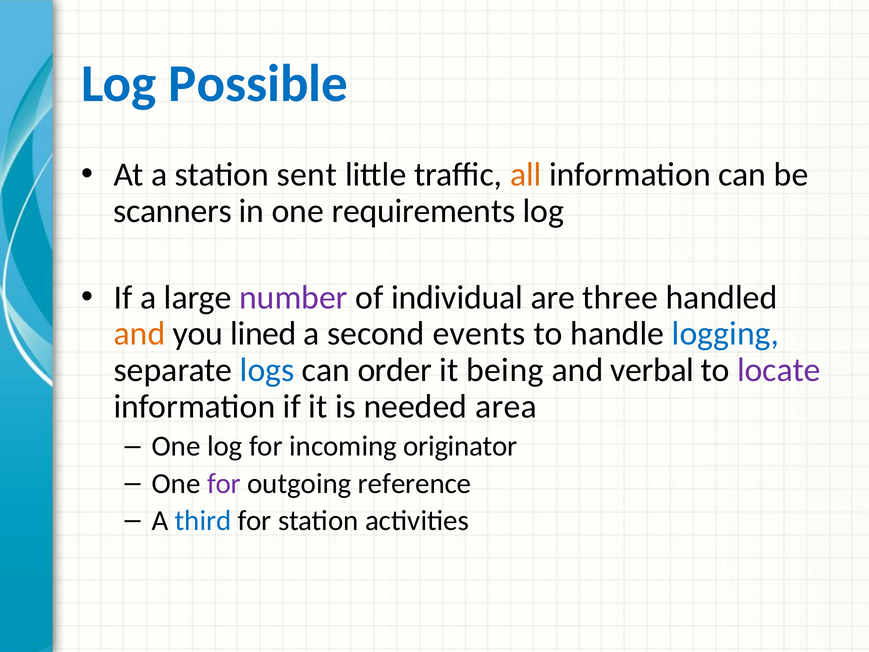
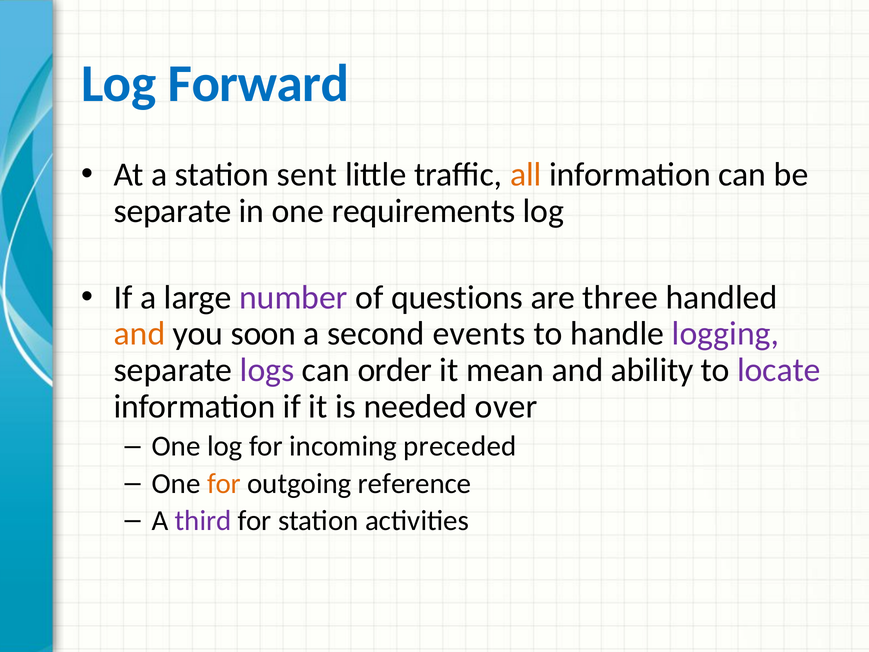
Possible: Possible -> Forward (258, 84)
scanners: scanners -> separate (173, 211)
individual: individual -> questions (457, 297)
lined: lined -> soon (263, 334)
logging colour: blue -> purple (726, 334)
logs colour: blue -> purple (267, 370)
being: being -> mean (505, 370)
verbal: verbal -> ability (652, 370)
area: area -> over (506, 407)
originator: originator -> preceded (460, 446)
for colour: purple -> orange (224, 483)
third colour: blue -> purple (203, 520)
